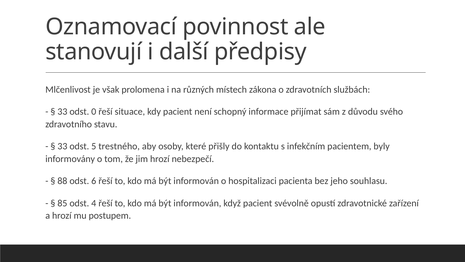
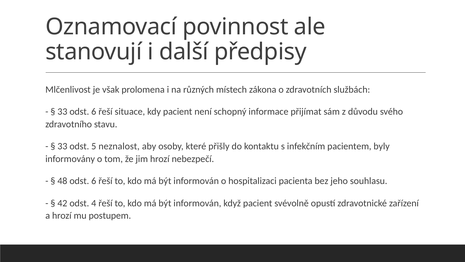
33 odst 0: 0 -> 6 (94, 112)
trestného: trestného -> neznalost (119, 146)
88: 88 -> 48 (62, 181)
85: 85 -> 42 (62, 203)
